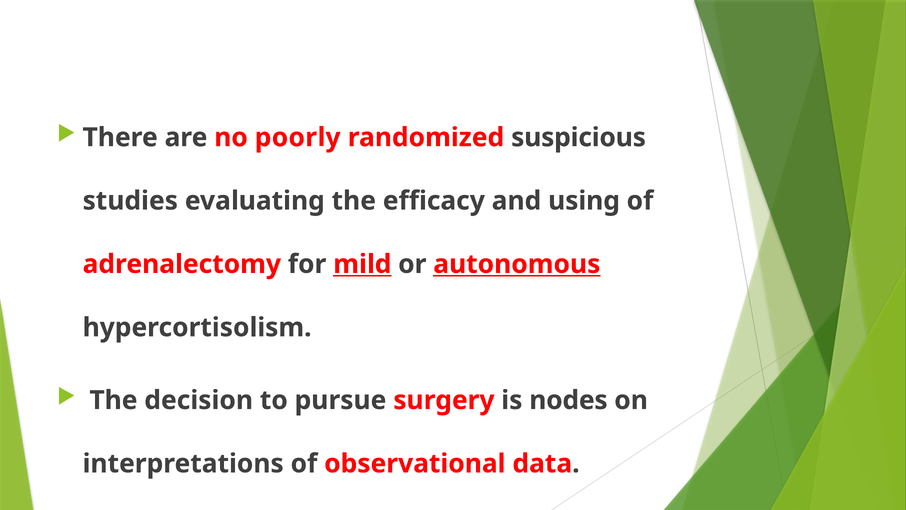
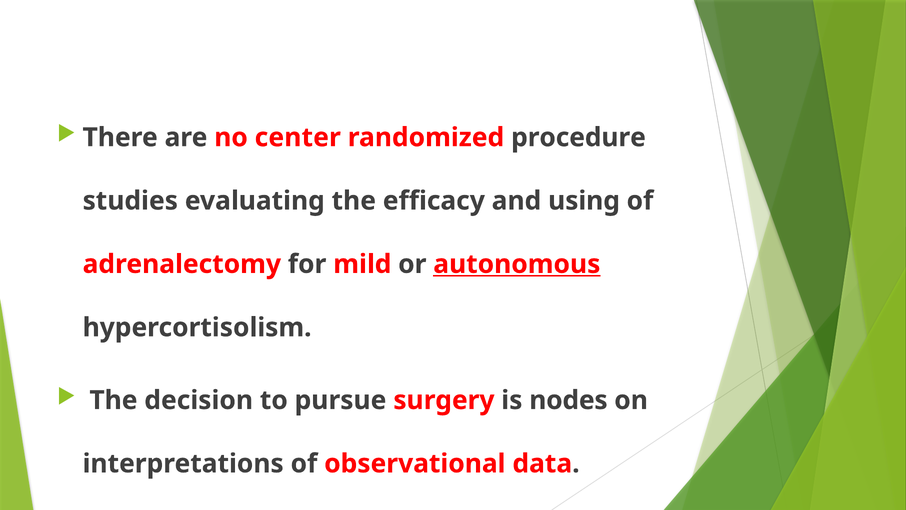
poorly: poorly -> center (298, 137)
suspicious: suspicious -> procedure (579, 137)
mild underline: present -> none (362, 264)
